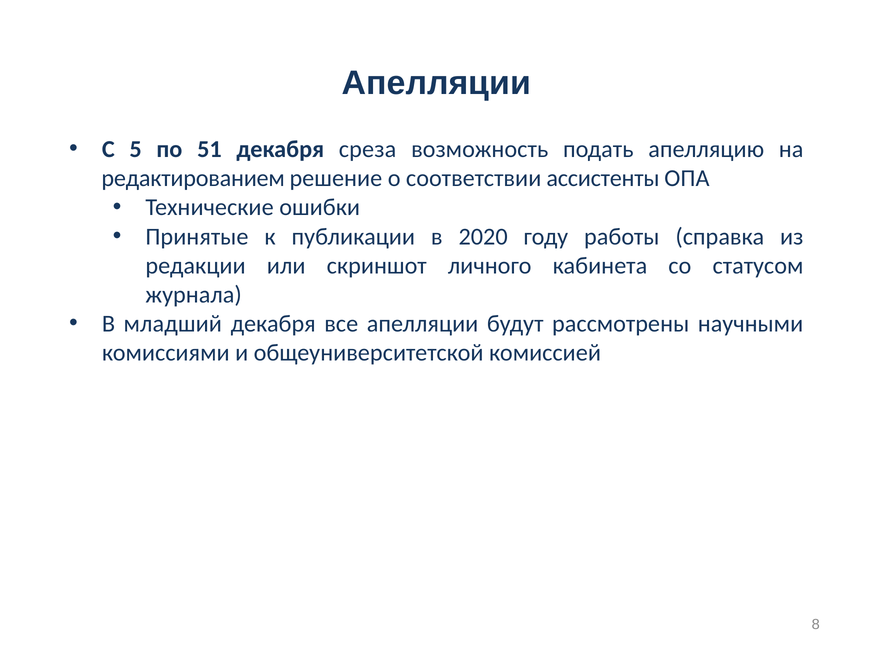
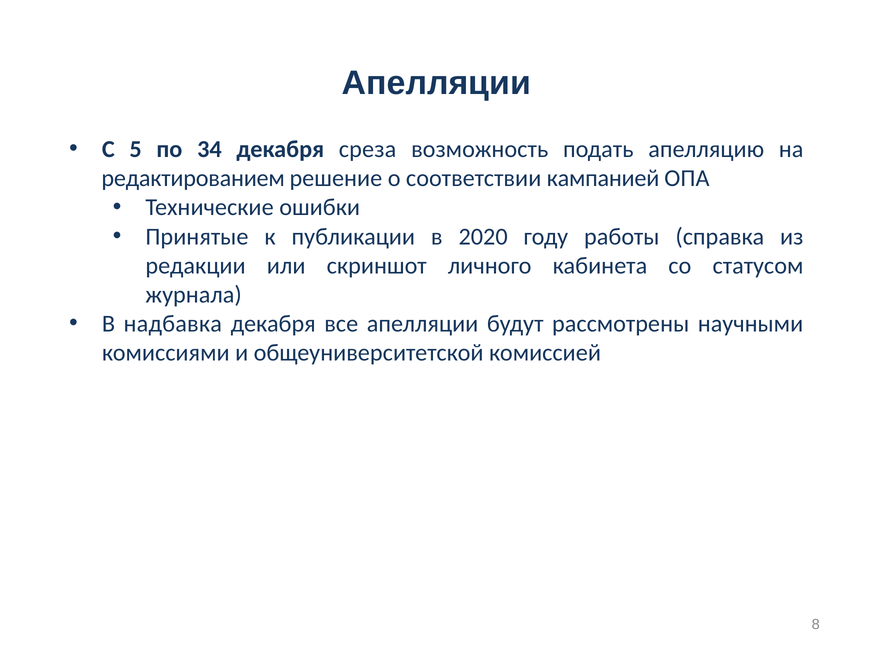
51: 51 -> 34 (209, 149)
ассистенты: ассистенты -> кампанией (603, 178)
младший: младший -> надбавка (173, 324)
